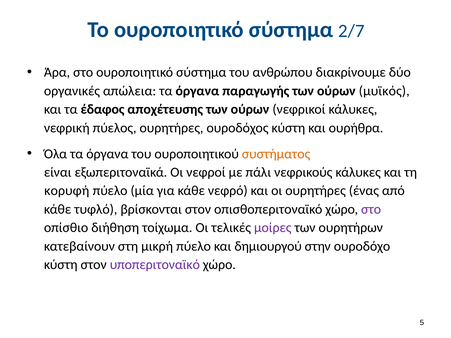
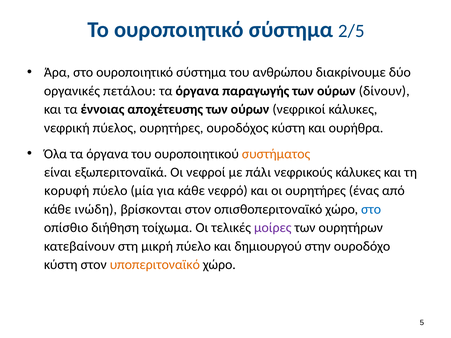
2/7: 2/7 -> 2/5 (351, 31)
απώλεια: απώλεια -> πετάλου (130, 91)
μυϊκός: μυϊκός -> δίνουν (384, 91)
έδαφος: έδαφος -> έννοιας (102, 109)
τυφλό: τυφλό -> ινώδη (96, 209)
στο colour: purple -> blue (371, 209)
υποπεριτοναϊκό colour: purple -> orange (155, 265)
